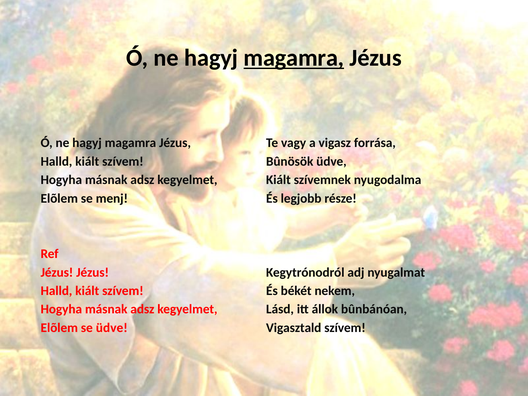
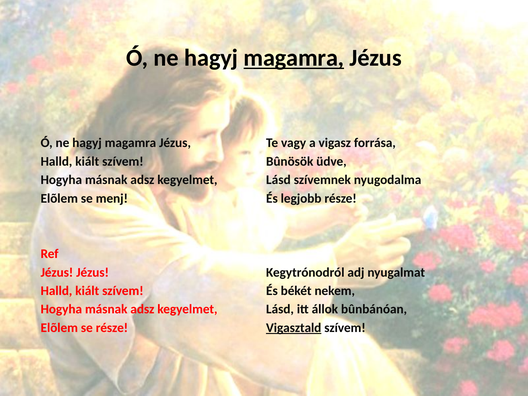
Kiált: Kiált -> Lásd (278, 180)
se üdve: üdve -> része (112, 328)
Vigasztald underline: none -> present (294, 328)
